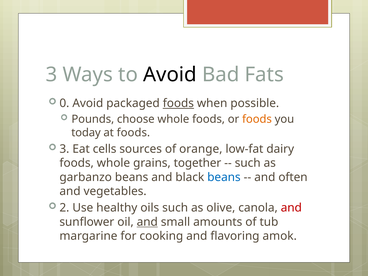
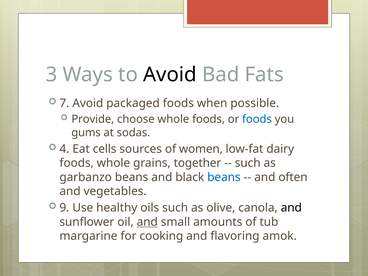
0: 0 -> 7 (64, 103)
foods underline: present -> none (178, 103)
Pounds: Pounds -> Provide (93, 119)
foods colour: orange -> blue (257, 119)
today: today -> gums (86, 133)
at foods: foods -> sodas (133, 133)
3: 3 -> 4 (64, 149)
orange: orange -> women (201, 149)
2: 2 -> 9 (64, 208)
and colour: red -> black (291, 208)
